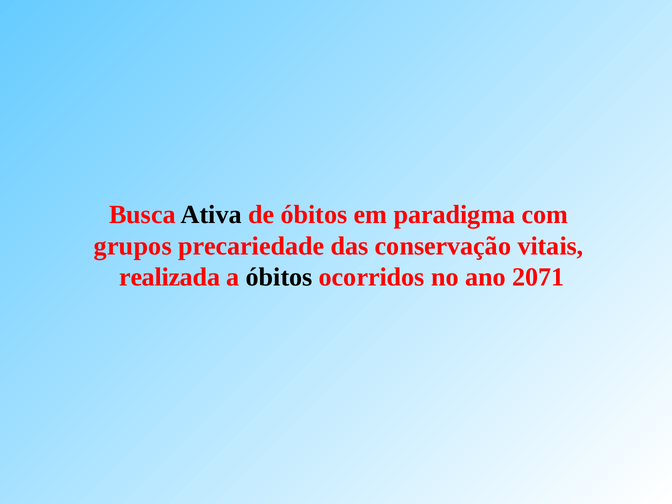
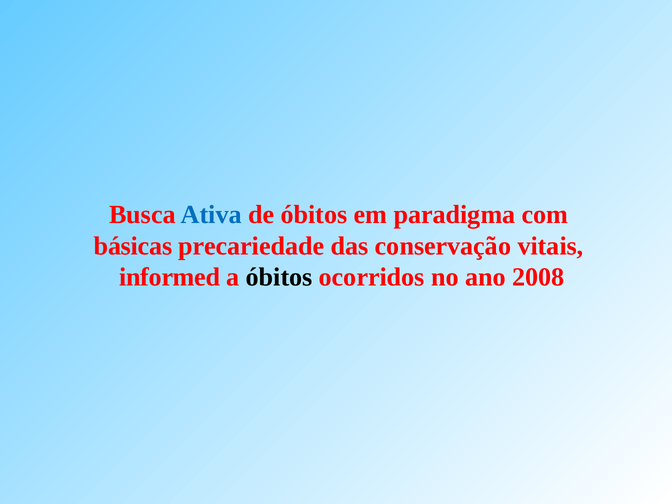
Ativa colour: black -> blue (211, 215)
grupos: grupos -> básicas (133, 246)
realizada: realizada -> informed (170, 277)
2071: 2071 -> 2008 (538, 277)
